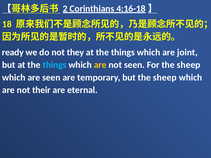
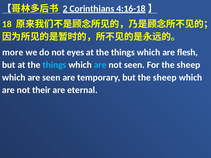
ready: ready -> more (13, 52)
they: they -> eyes (75, 52)
joint: joint -> flesh (187, 52)
are colour: yellow -> light blue (100, 65)
